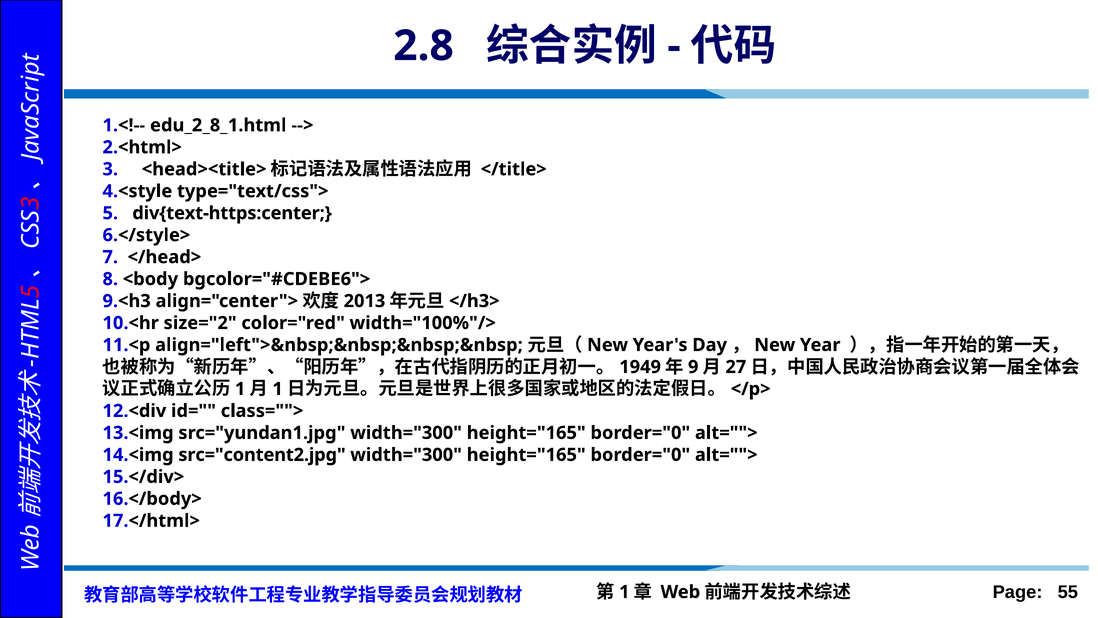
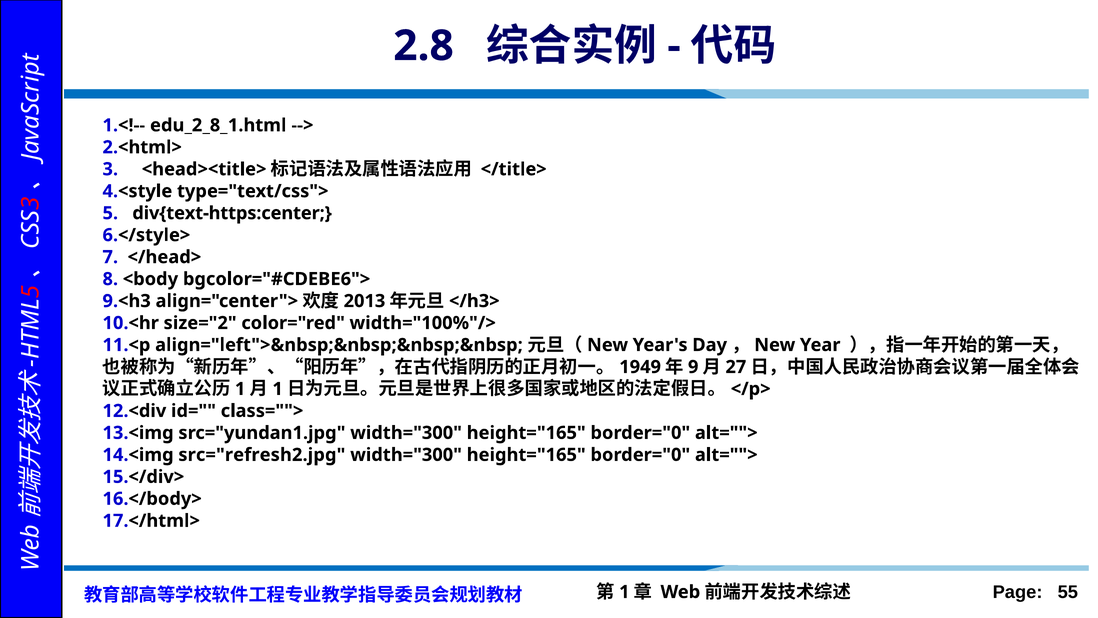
src="content2.jpg: src="content2.jpg -> src="refresh2.jpg (262, 455)
